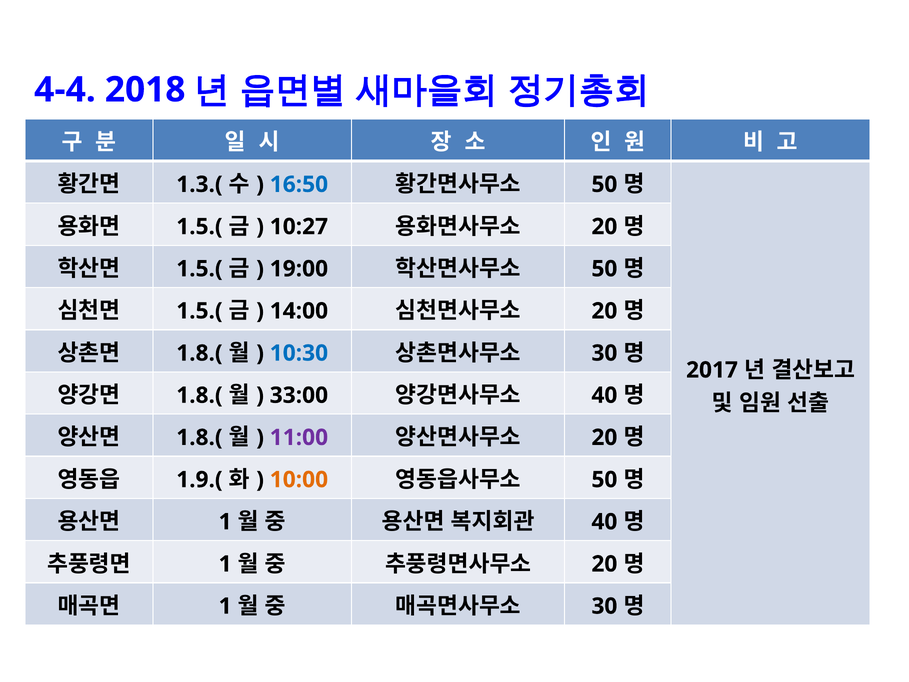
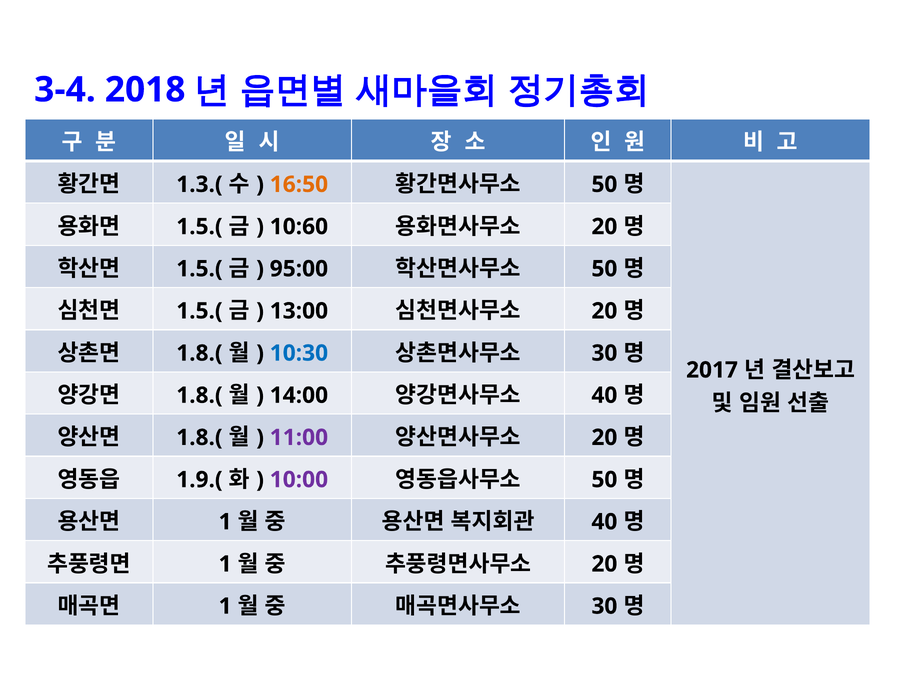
4-4: 4-4 -> 3-4 (65, 90)
16:50 colour: blue -> orange (299, 184)
10:27: 10:27 -> 10:60 (299, 227)
19:00: 19:00 -> 95:00 (299, 269)
14:00: 14:00 -> 13:00 (299, 311)
33:00: 33:00 -> 14:00 (299, 395)
10:00 colour: orange -> purple (299, 479)
